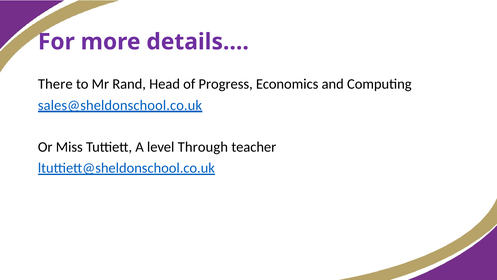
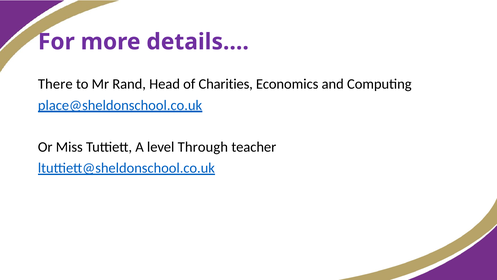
Progress: Progress -> Charities (226, 84)
sales@sheldonschool.co.uk: sales@sheldonschool.co.uk -> place@sheldonschool.co.uk (120, 105)
